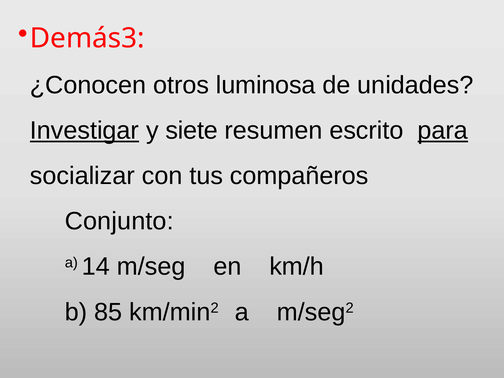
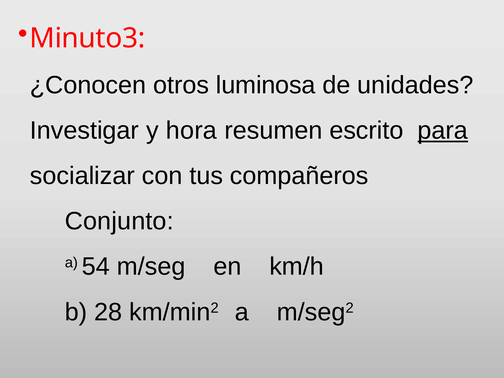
Demás3: Demás3 -> Minuto3 (87, 38)
Investigar underline: present -> none (84, 131)
siete: siete -> hora (191, 131)
14: 14 -> 54 (96, 267)
85: 85 -> 28 (108, 312)
